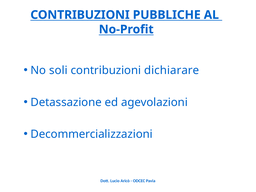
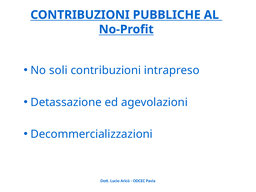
dichiarare: dichiarare -> intrapreso (172, 70)
